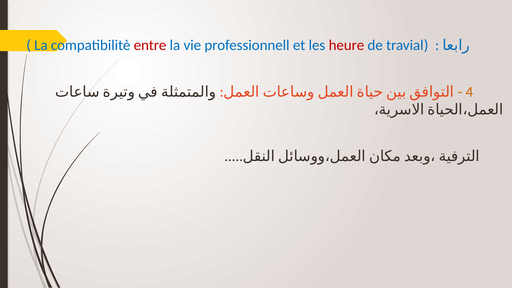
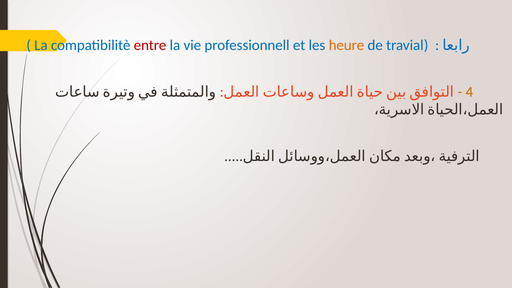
heure colour: red -> orange (346, 45)
